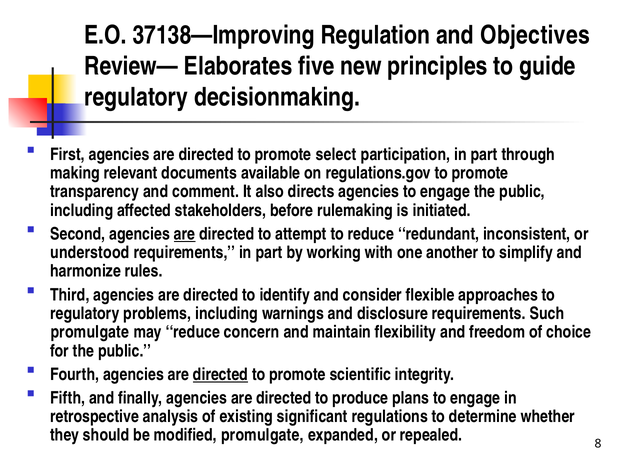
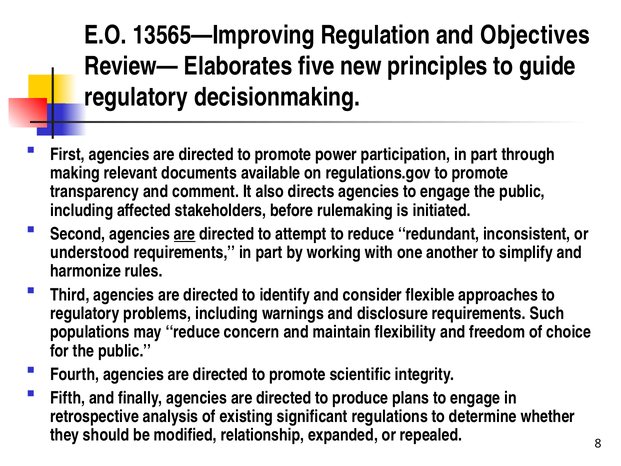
37138—Improving: 37138—Improving -> 13565—Improving (224, 35)
select: select -> power (336, 154)
promulgate: promulgate -> populations (90, 332)
directed underline: present -> none (221, 374)
modified promulgate: promulgate -> relationship (263, 435)
